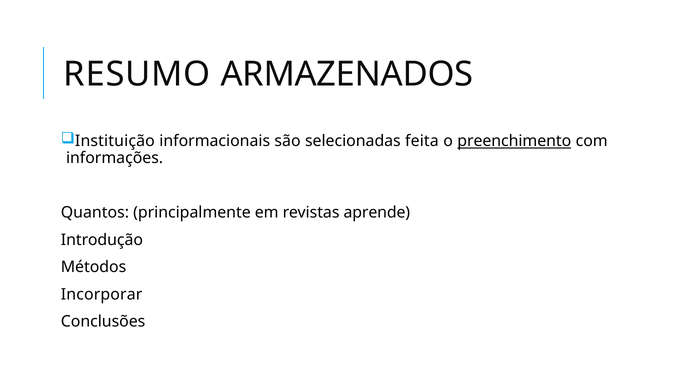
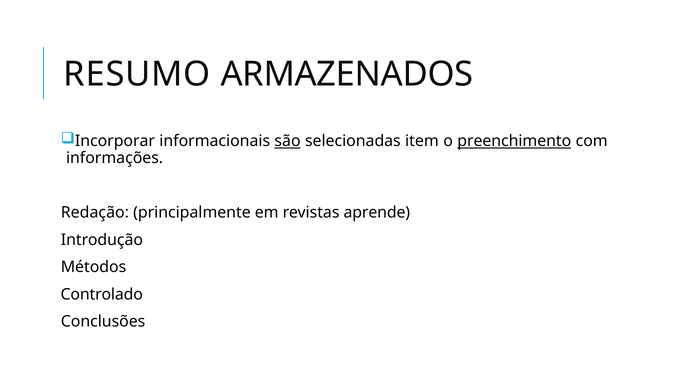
Instituição: Instituição -> Incorporar (115, 141)
são underline: none -> present (288, 141)
feita: feita -> item (422, 141)
Quantos: Quantos -> Redação (95, 213)
Incorporar: Incorporar -> Controlado (102, 294)
